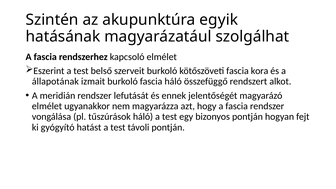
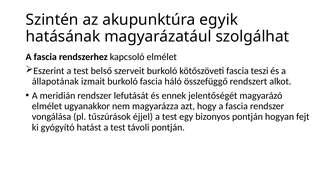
kora: kora -> teszi (260, 71)
tűszúrások háló: háló -> éjjel (143, 117)
